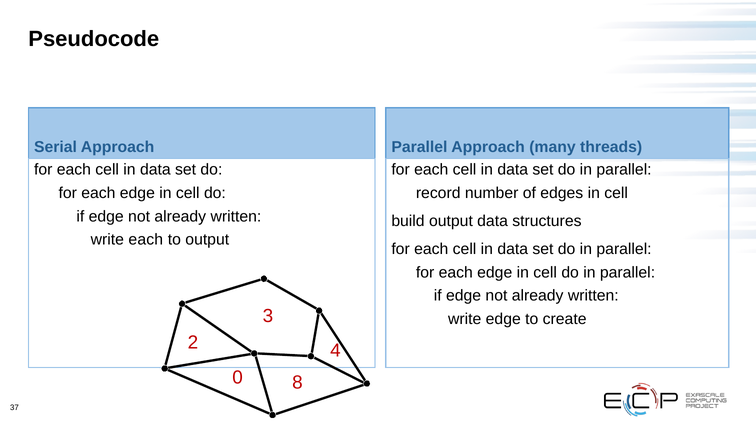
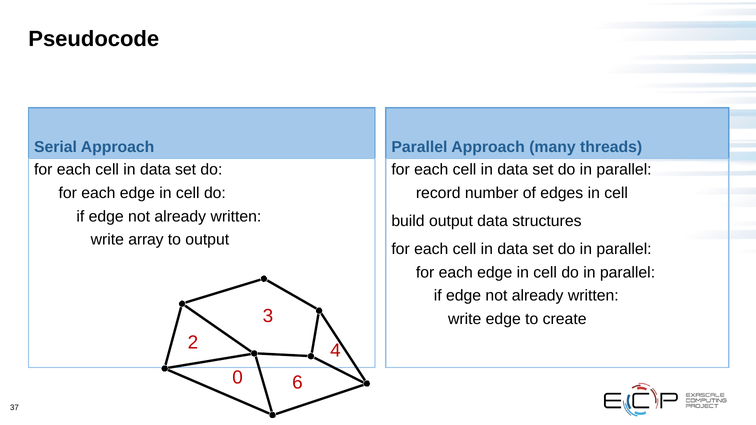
write each: each -> array (146, 240)
8: 8 -> 6 (297, 383)
